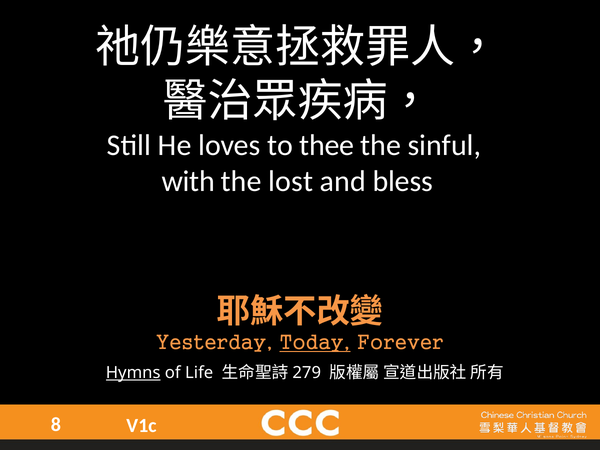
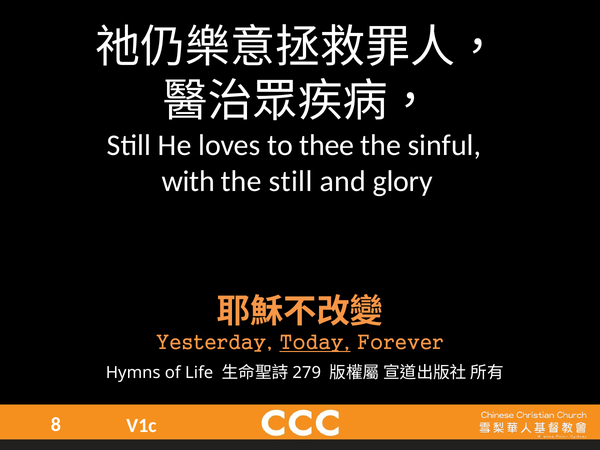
the lost: lost -> still (291, 181)
bless: bless -> glory (403, 181)
Hymns underline: present -> none (133, 373)
